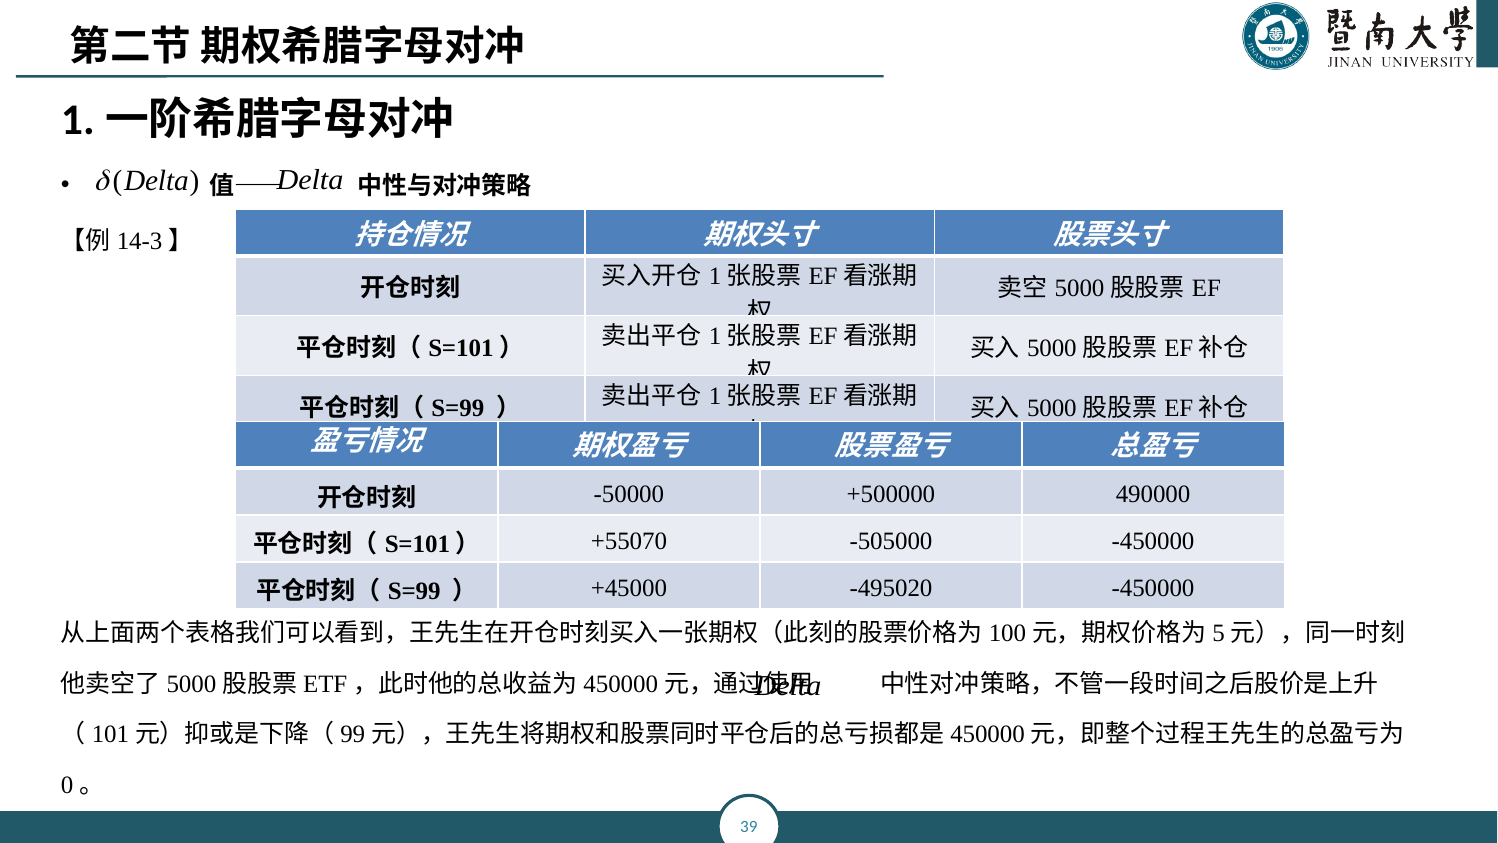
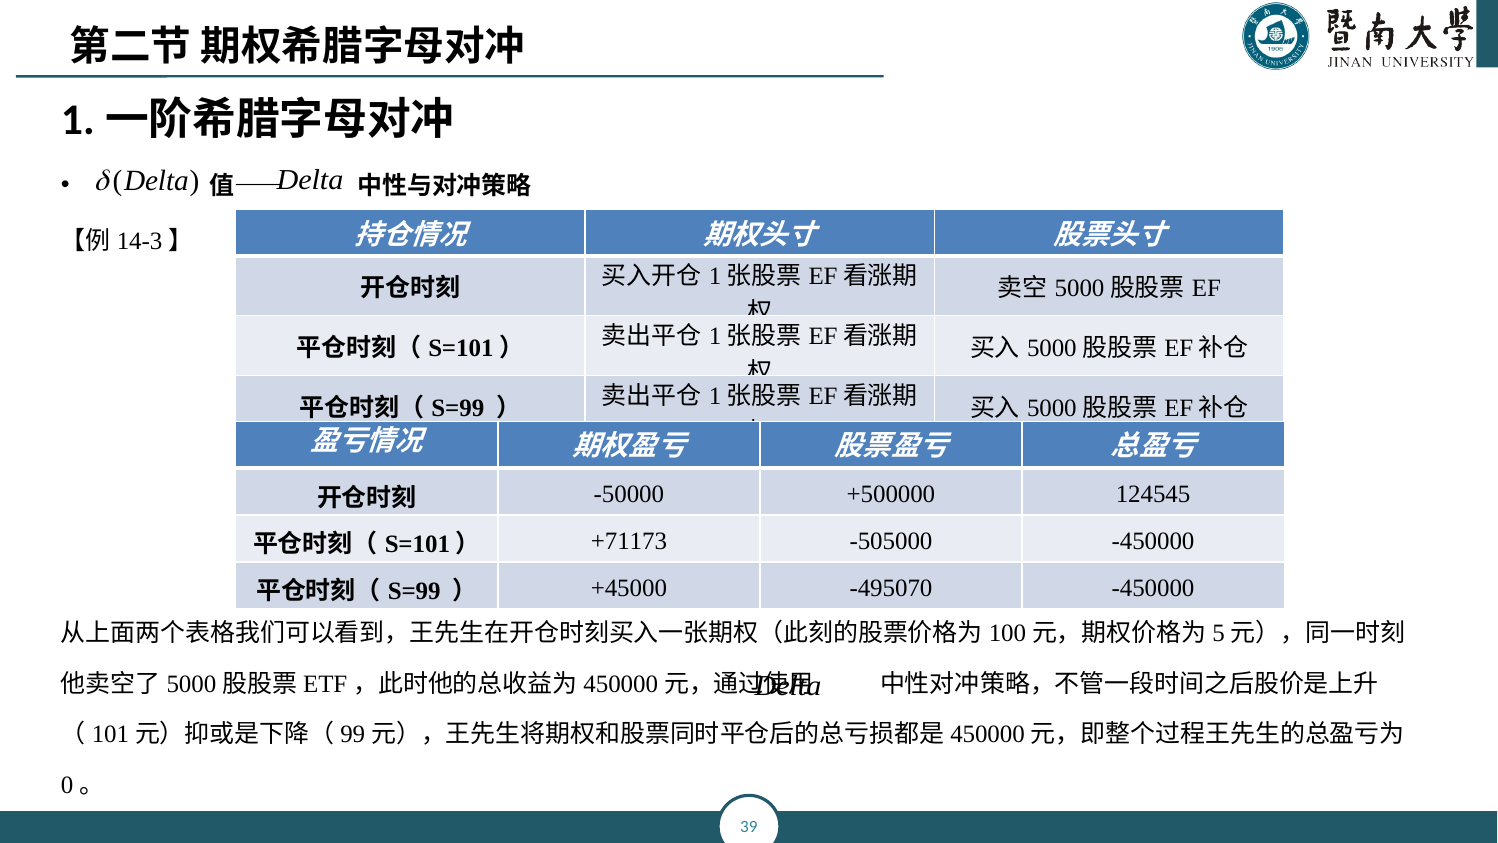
490000: 490000 -> 124545 (1153, 495)
+55070: +55070 -> +71173 (629, 541)
-495020: -495020 -> -495070 (891, 588)
